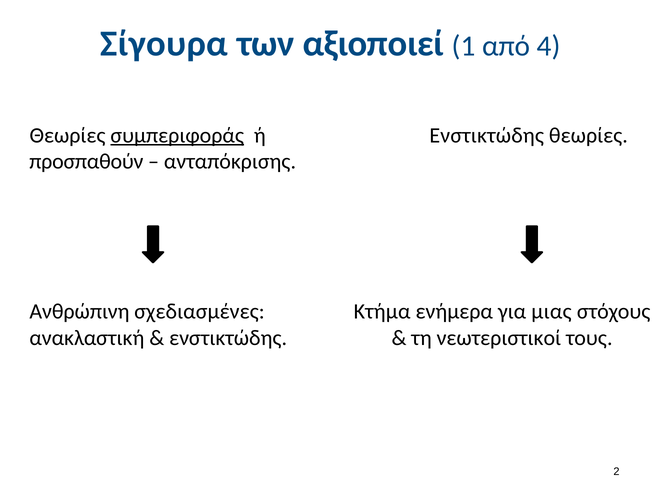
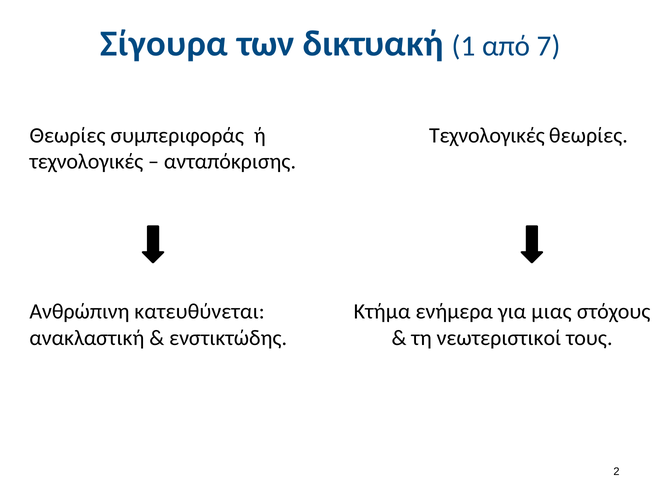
αξιοποιεί: αξιοποιεί -> δικτυακή (373, 44)
4: 4 -> 7 (549, 46)
Ενστικτώδης: Ενστικτώδης -> Τεχνολογικές (487, 135)
συμπεριφοράς underline: present -> none (177, 135)
προσπαθούν: προσπαθούν -> τεχνολογικές (86, 162)
σχεδιασμένες: σχεδιασμένες -> κατευθύνεται (199, 312)
